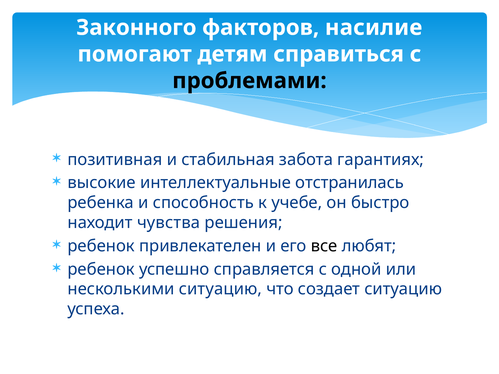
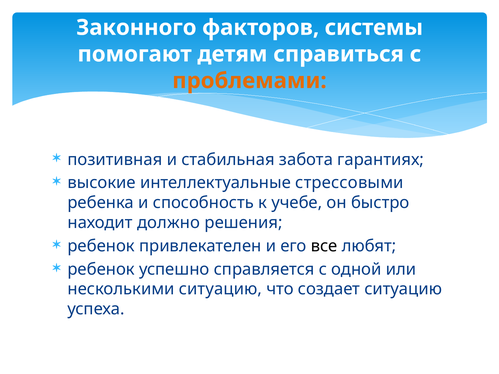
насилие: насилие -> системы (374, 28)
проблемами colour: black -> orange (249, 81)
отстранилась: отстранилась -> стрессовыми (349, 183)
чувства: чувства -> должно (169, 223)
